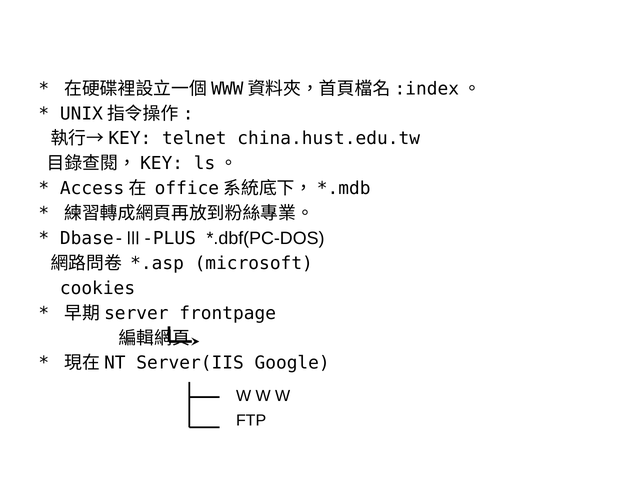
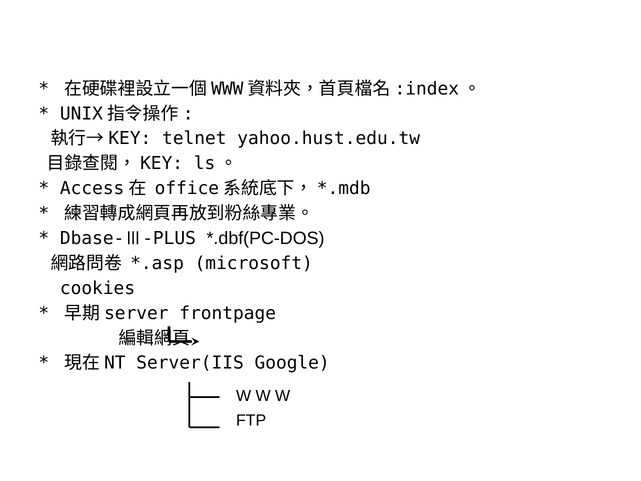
china.hust.edu.tw: china.hust.edu.tw -> yahoo.hust.edu.tw (329, 138)
